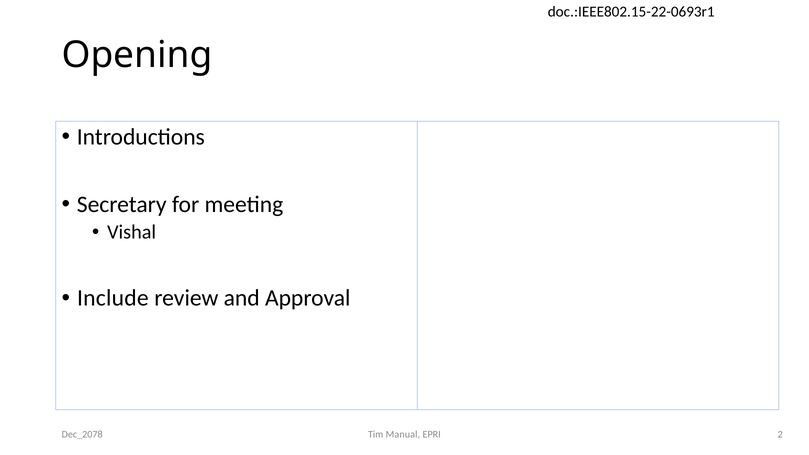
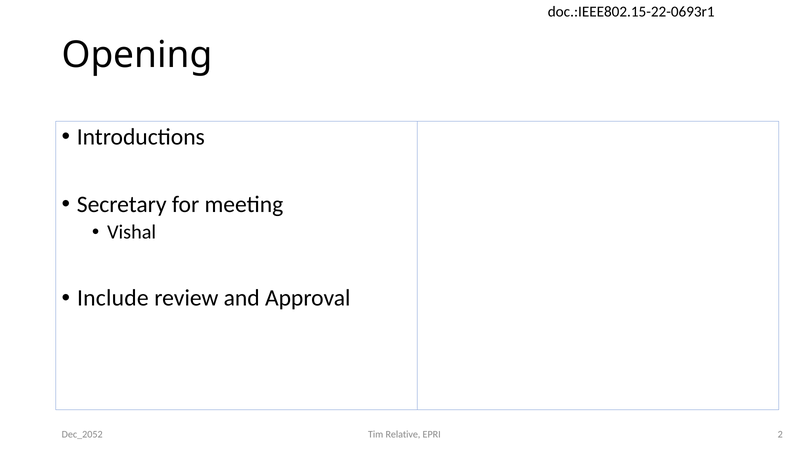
Dec_2078: Dec_2078 -> Dec_2052 (82, 435)
Manual: Manual -> Relative (403, 435)
